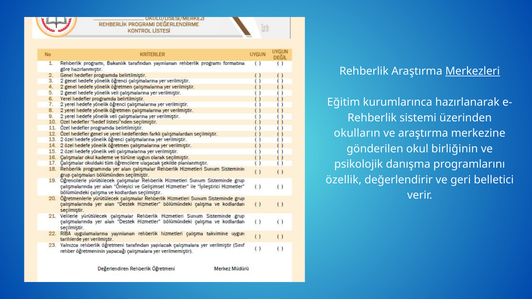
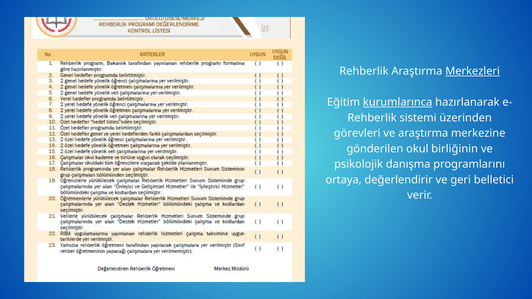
kurumlarınca underline: none -> present (398, 102)
okulların: okulların -> görevleri (357, 133)
özellik: özellik -> ortaya (344, 180)
